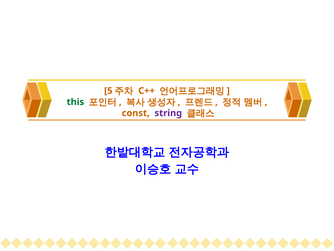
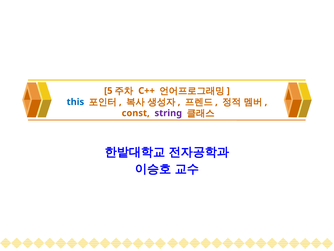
this colour: green -> blue (75, 102)
